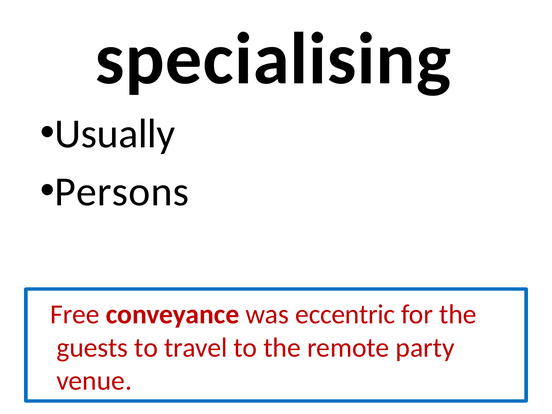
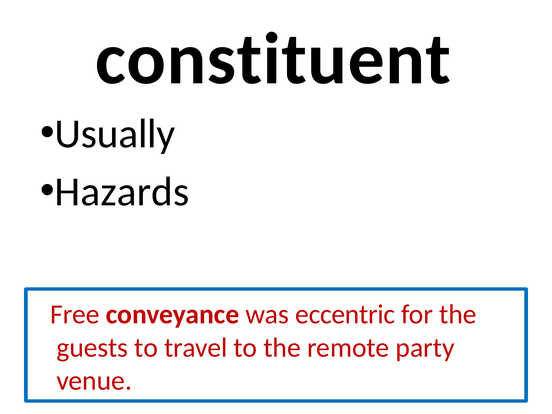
specialising: specialising -> constituent (273, 59)
Persons: Persons -> Hazards (122, 192)
